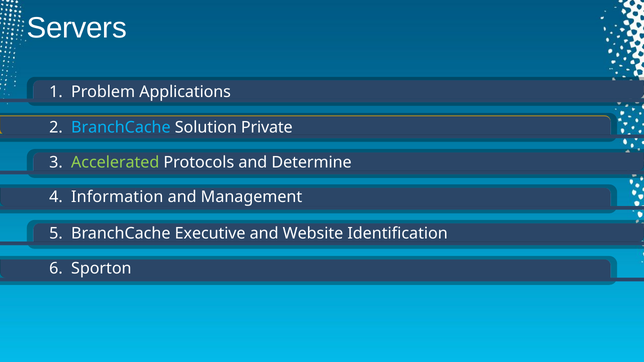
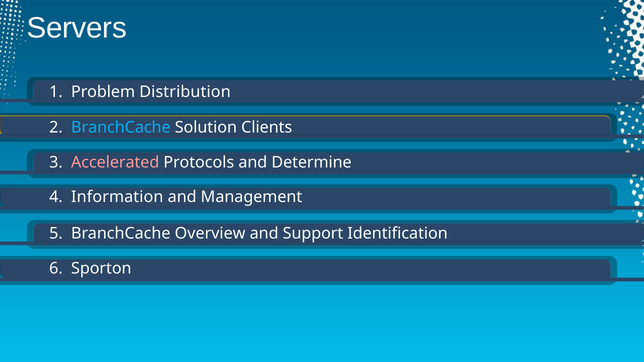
Applications: Applications -> Distribution (185, 92)
Private: Private -> Clients (267, 128)
Accelerated colour: light green -> pink (115, 163)
Executive: Executive -> Overview (210, 234)
Website: Website -> Support (313, 234)
